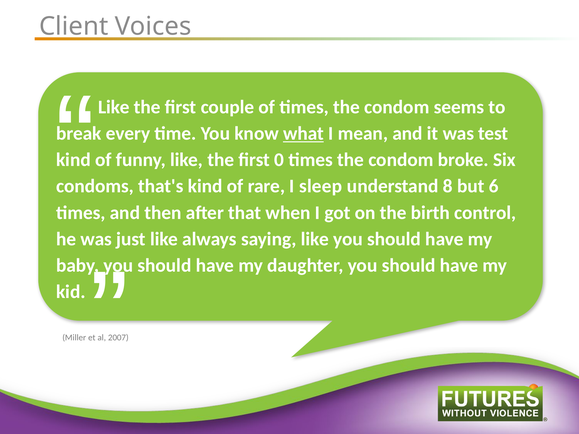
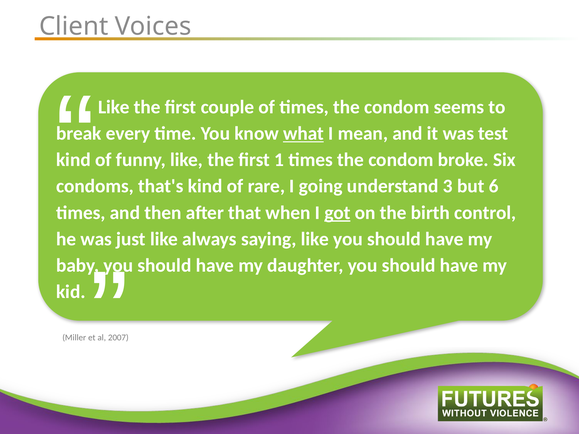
0: 0 -> 1 (279, 160)
sleep: sleep -> going (321, 186)
8: 8 -> 3 (448, 186)
got underline: none -> present (337, 213)
